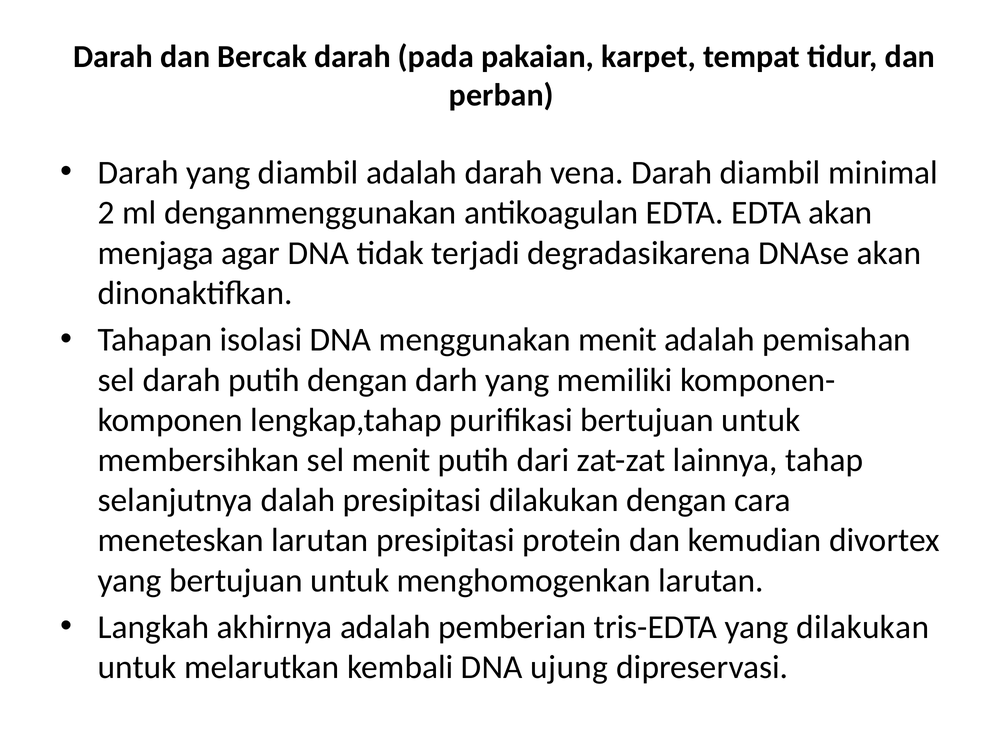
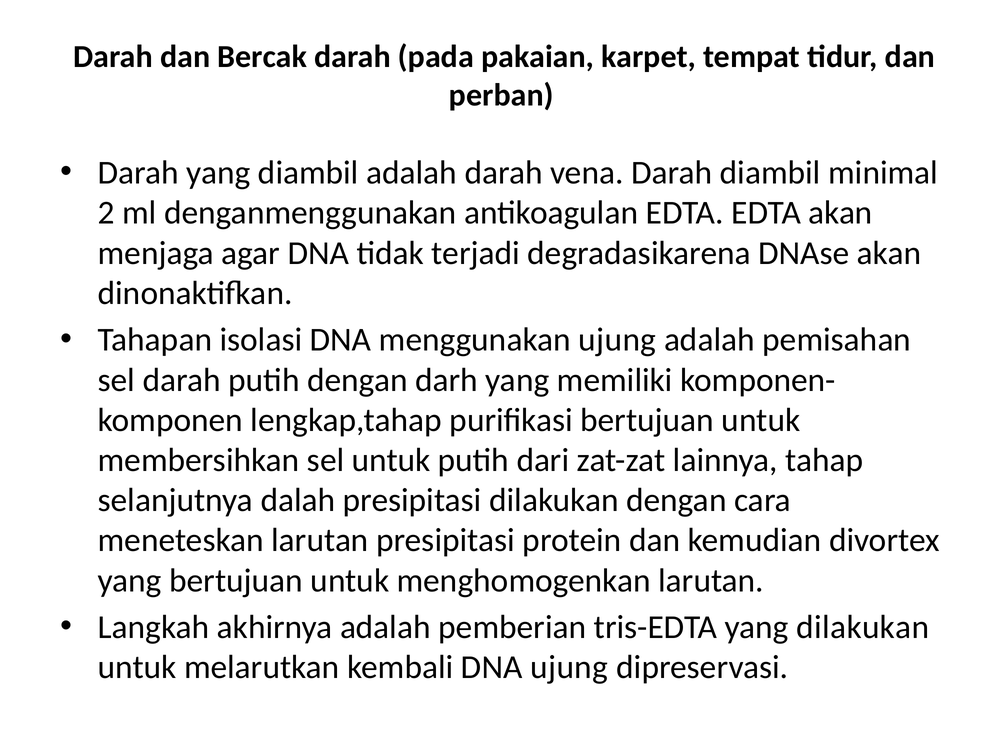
menggunakan menit: menit -> ujung (617, 340)
sel menit: menit -> untuk (391, 460)
